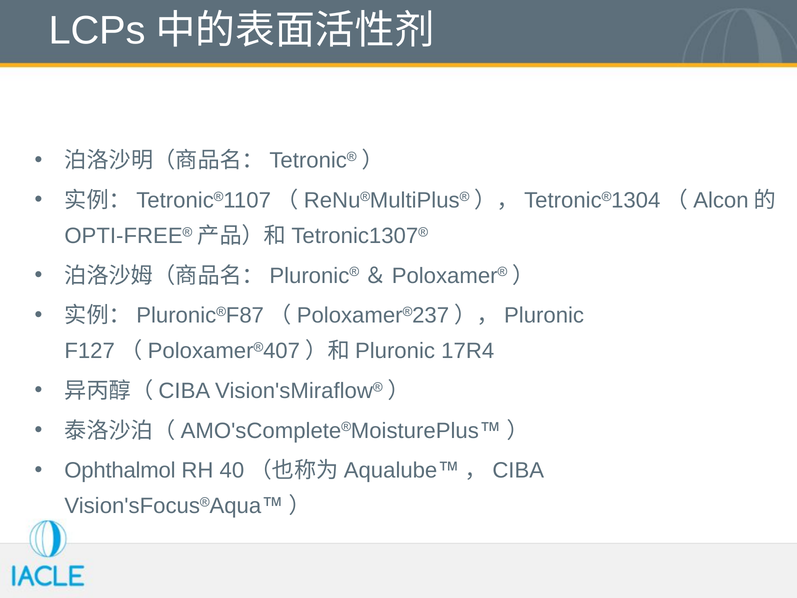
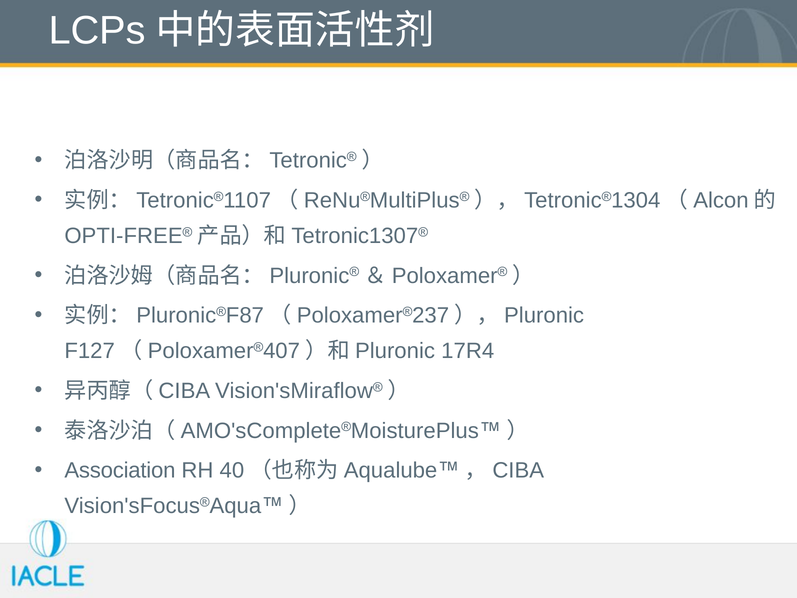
Ophthalmol: Ophthalmol -> Association (120, 470)
